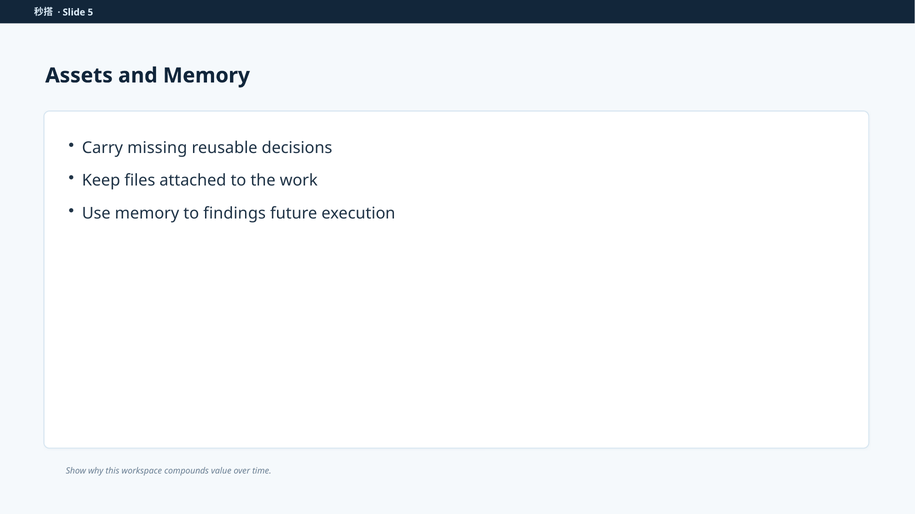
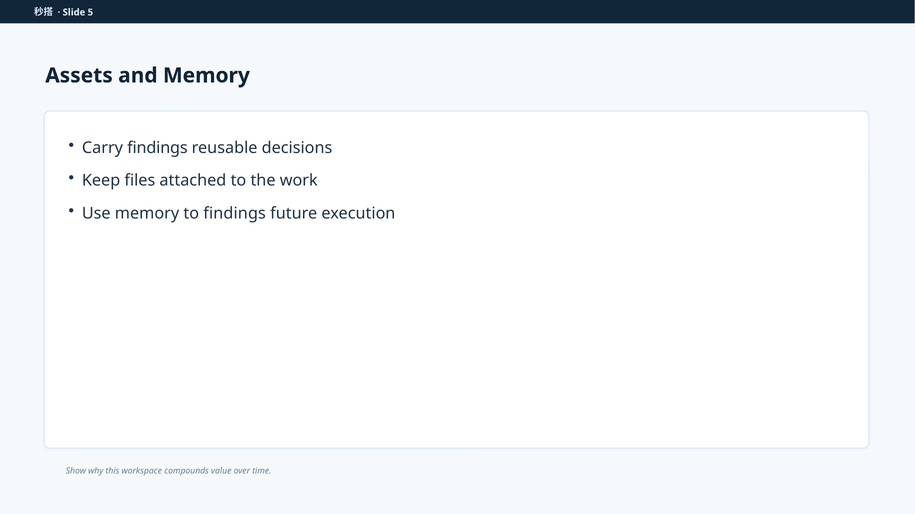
Carry missing: missing -> findings (157, 148)
